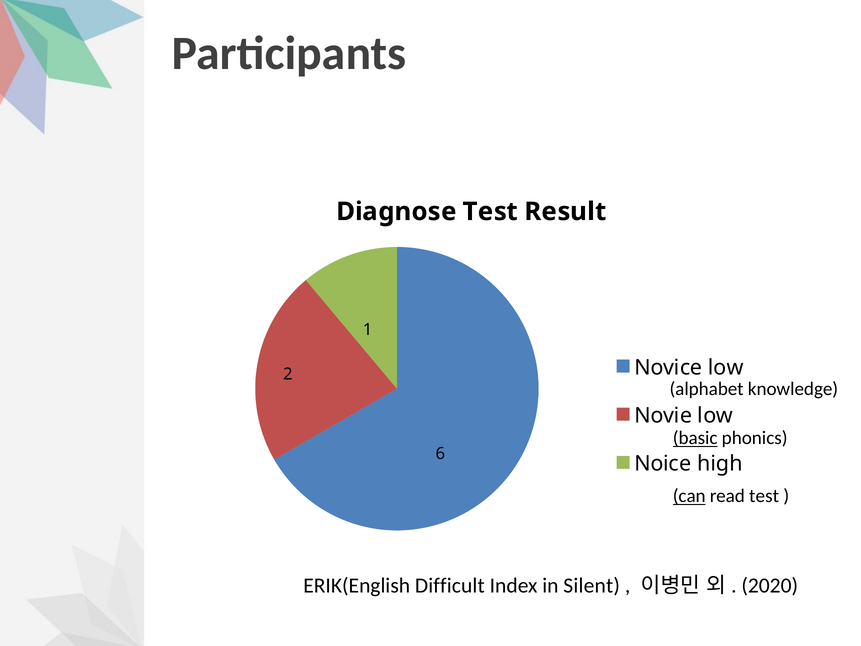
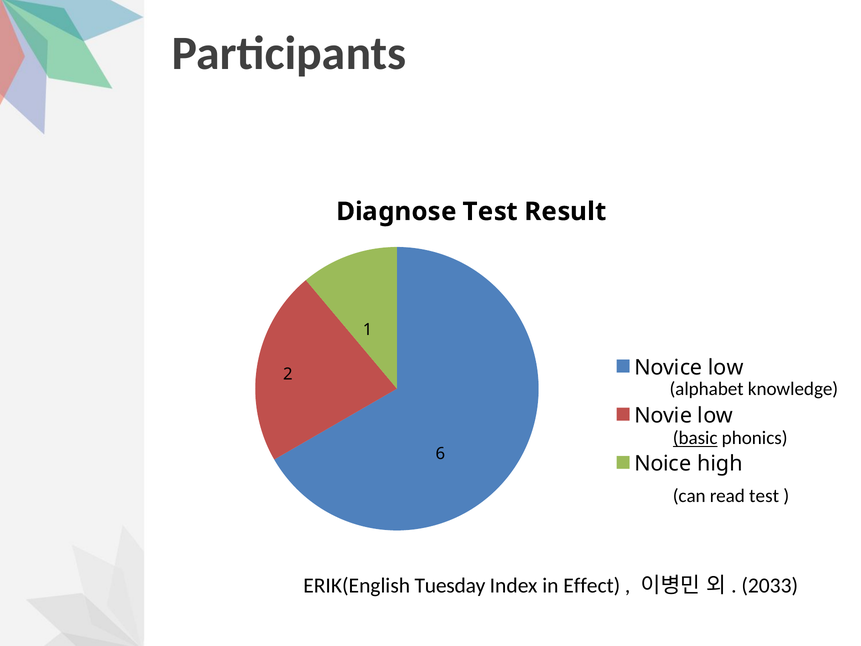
can underline: present -> none (689, 496)
Difficult: Difficult -> Tuesday (450, 586)
Silent: Silent -> Effect (592, 586)
2020: 2020 -> 2033 (770, 586)
